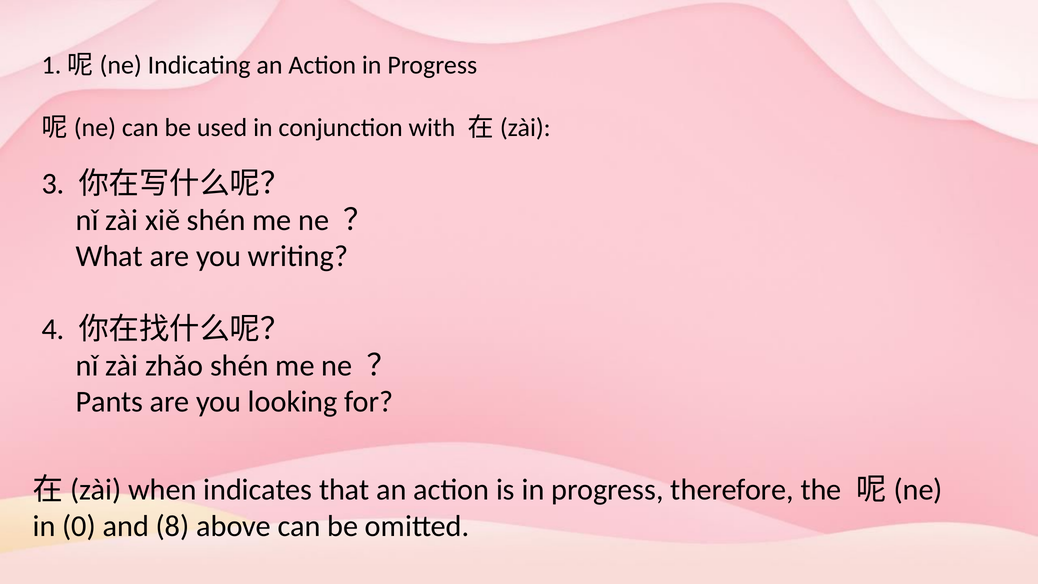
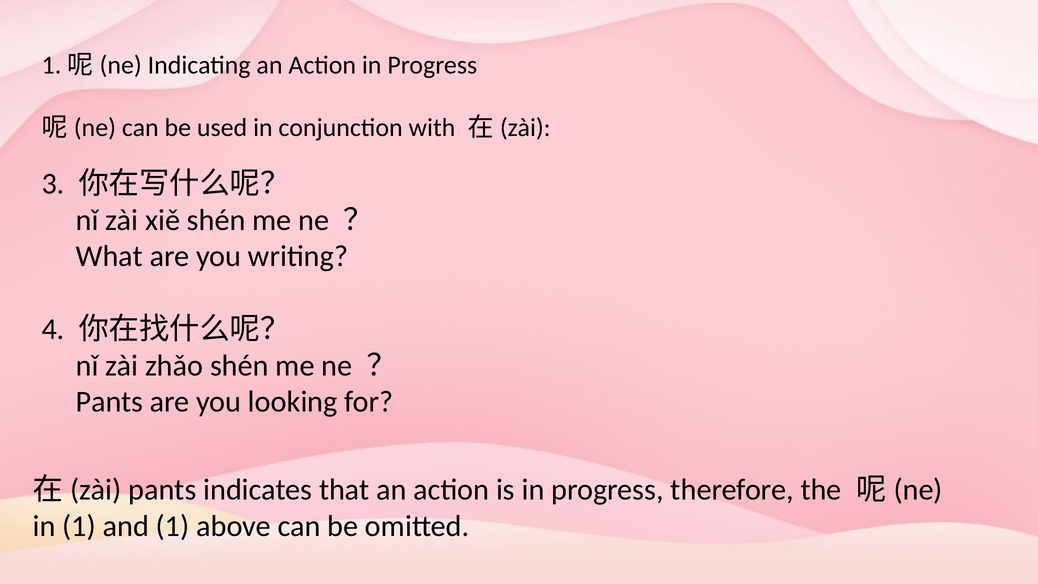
when: when -> pants (162, 490)
in 0: 0 -> 1 (79, 526)
and 8: 8 -> 1 (173, 526)
